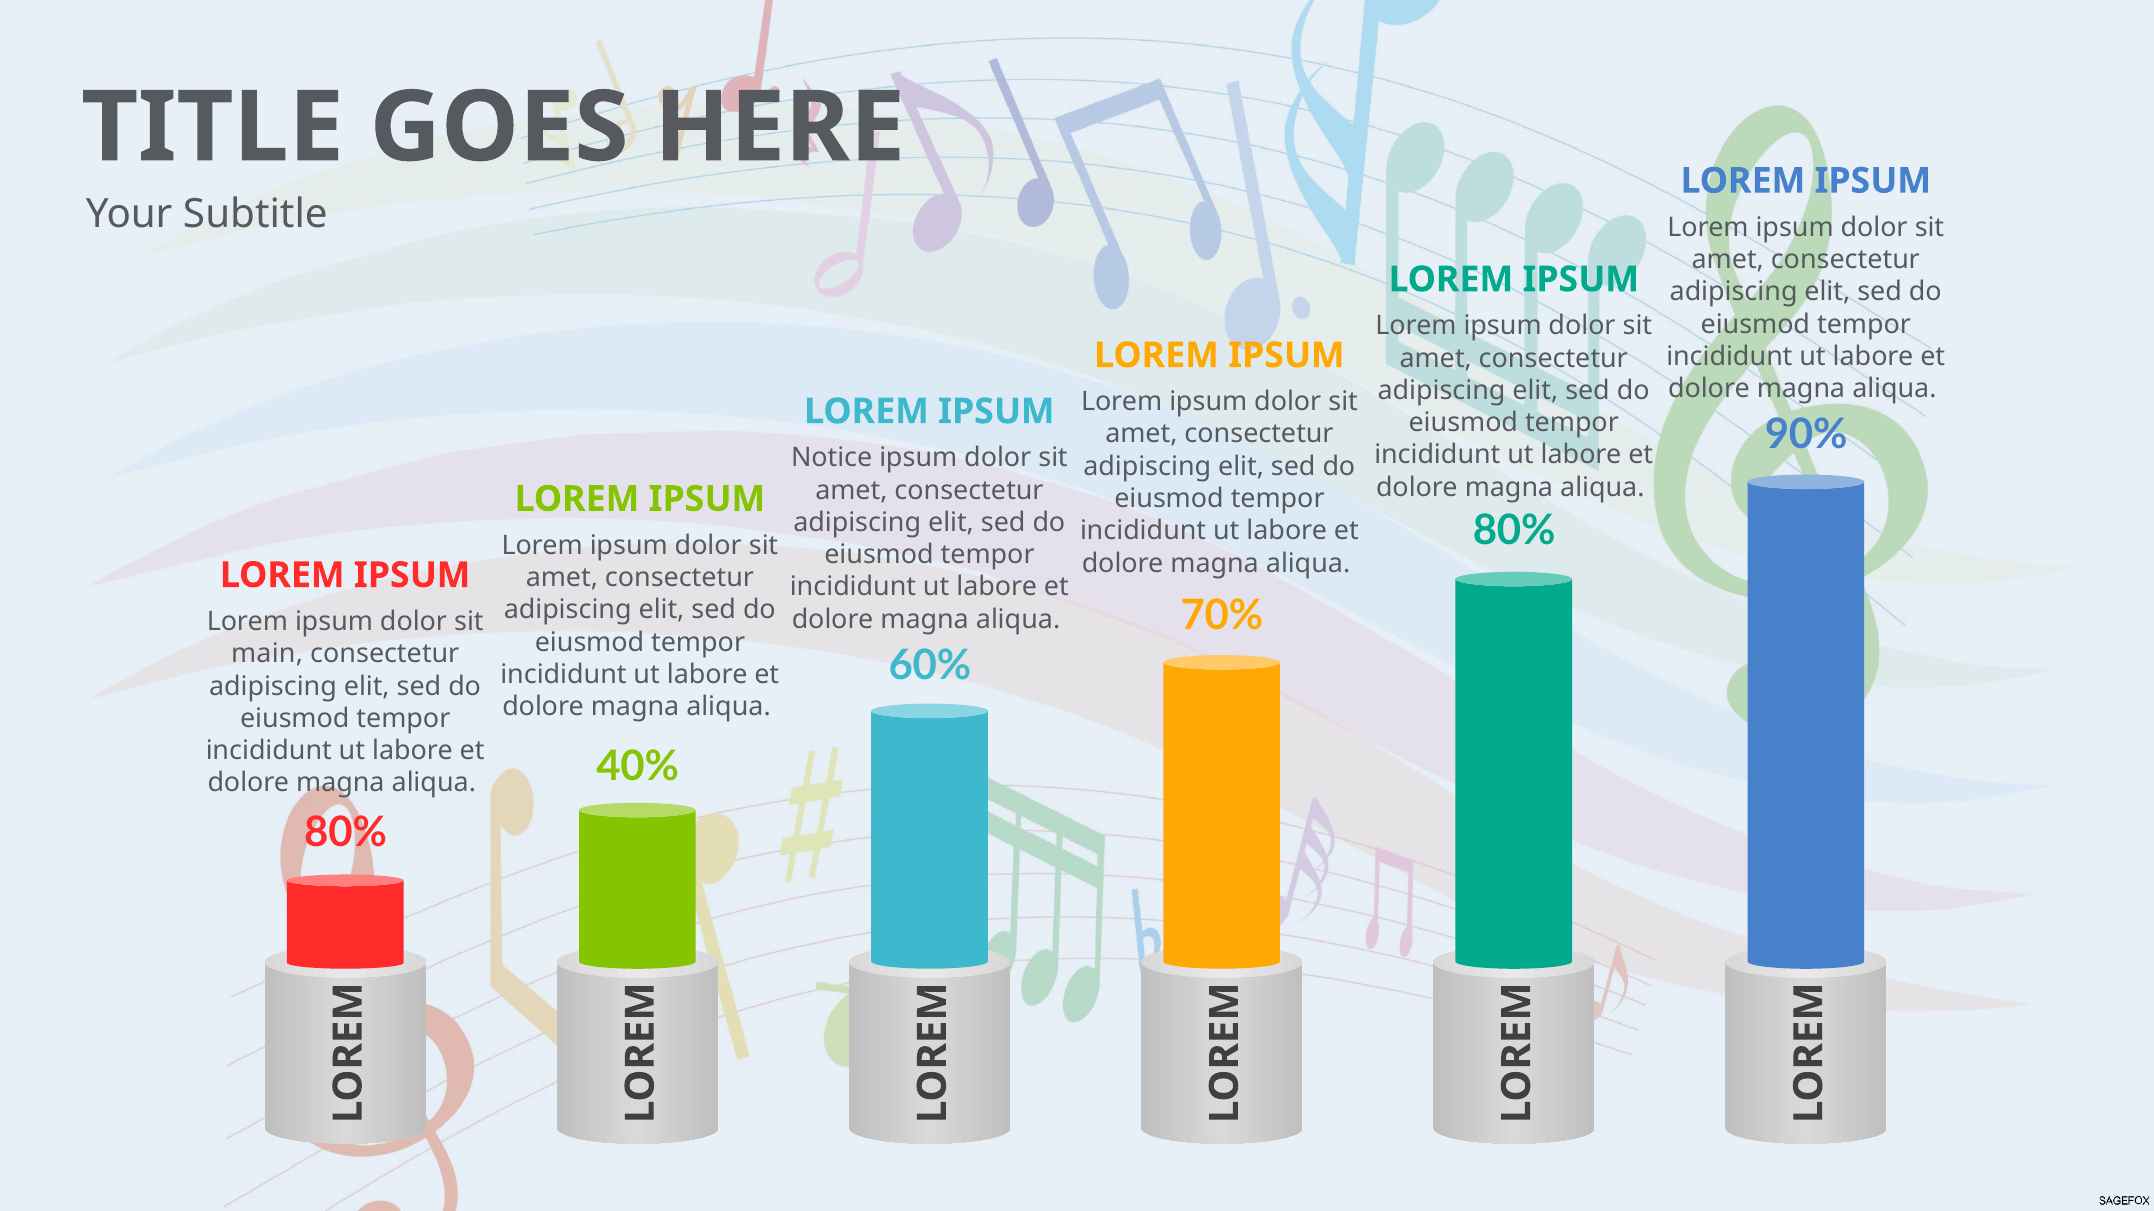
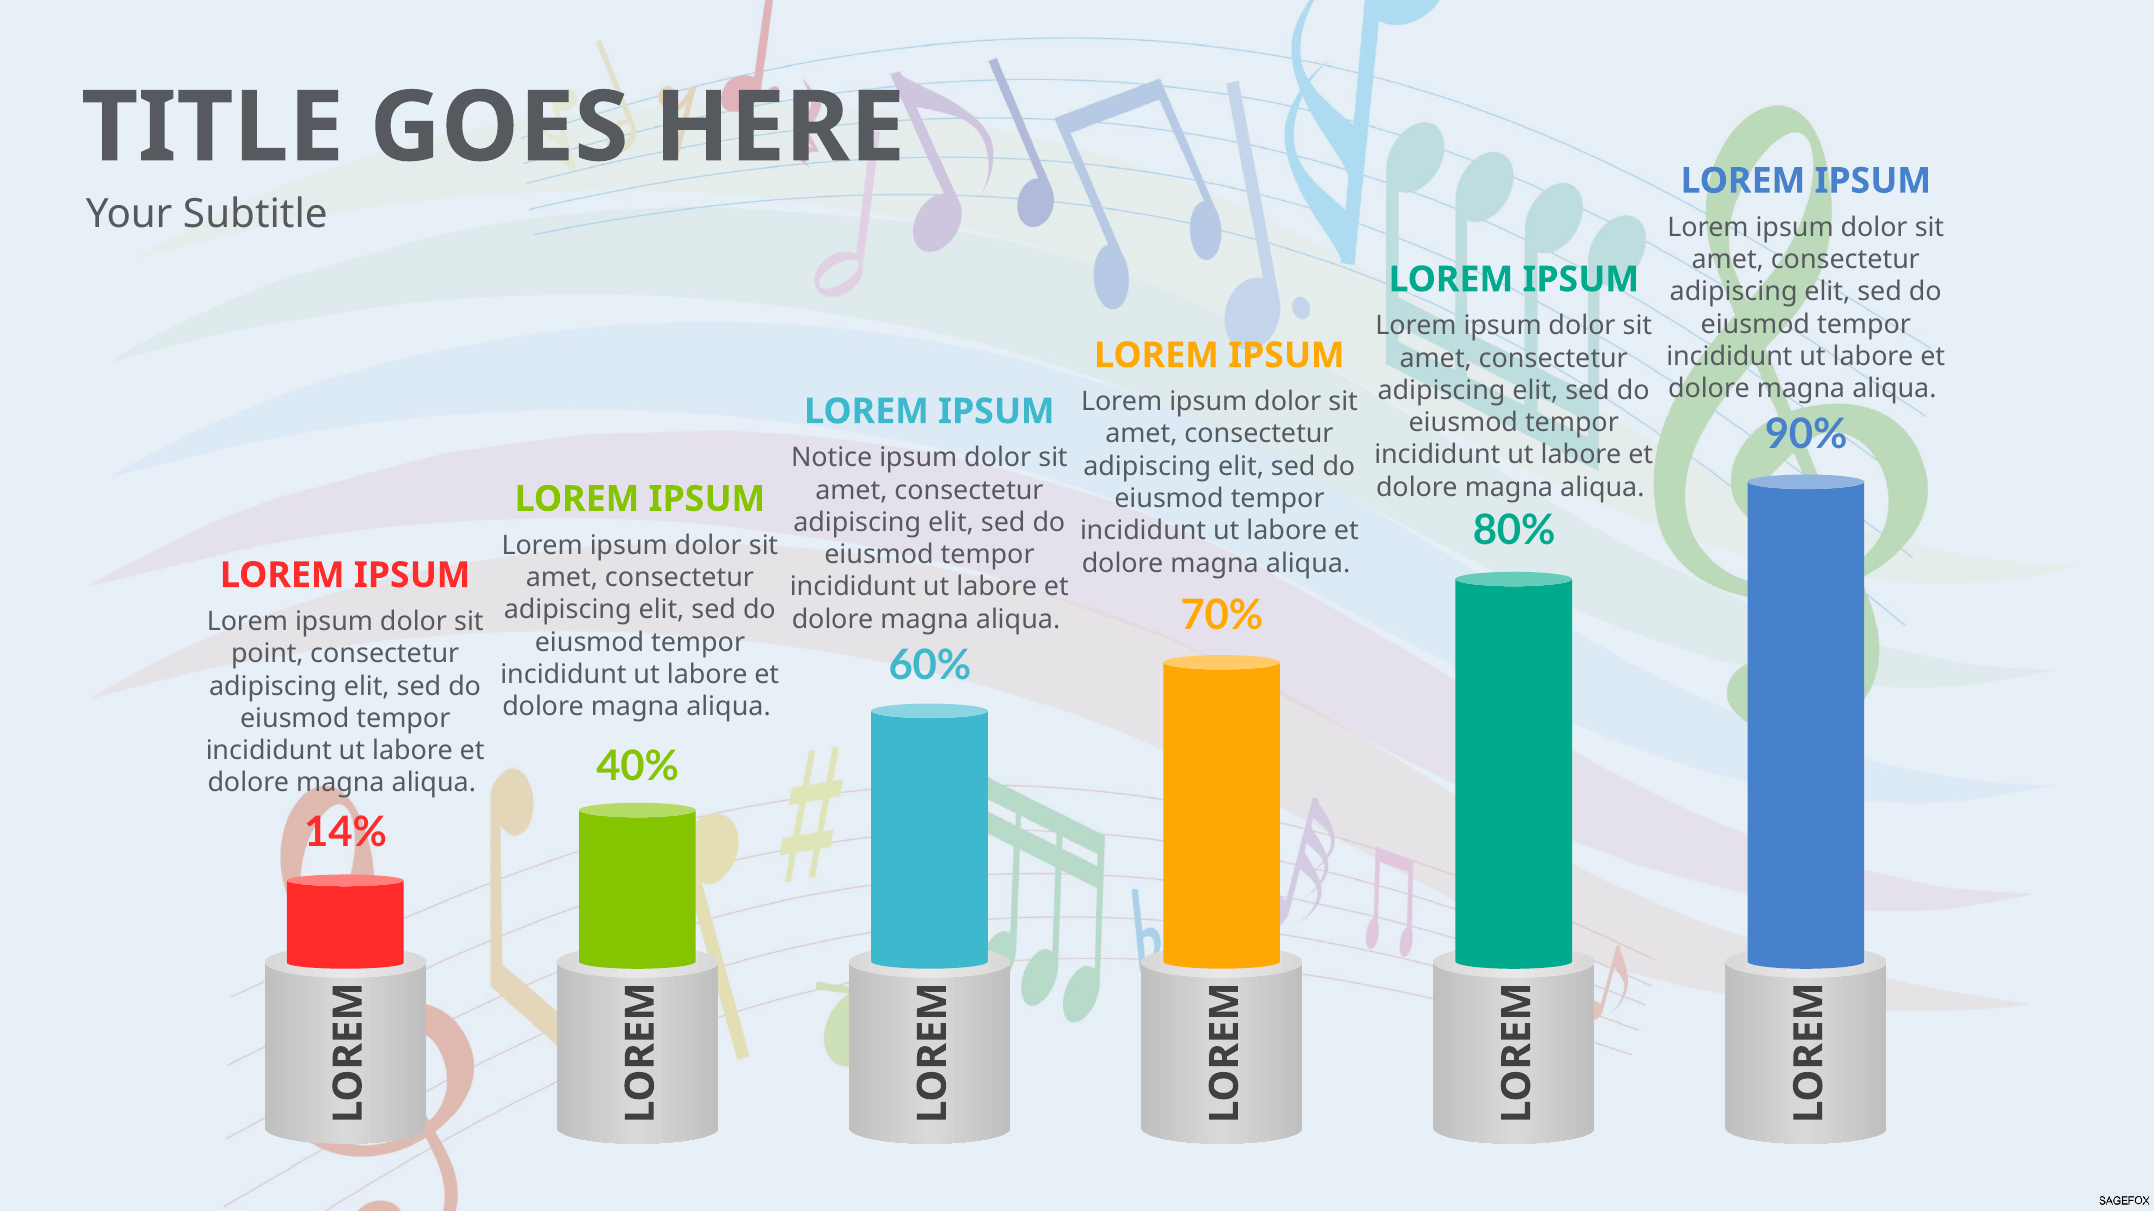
main: main -> point (267, 654)
80%: 80% -> 14% (346, 833)
